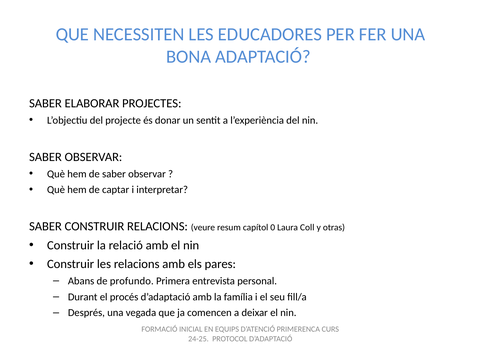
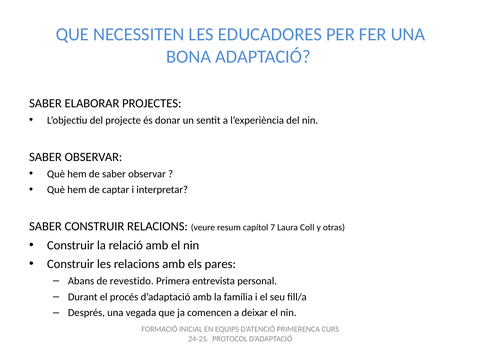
0: 0 -> 7 (273, 227)
profundo: profundo -> revestido (132, 281)
